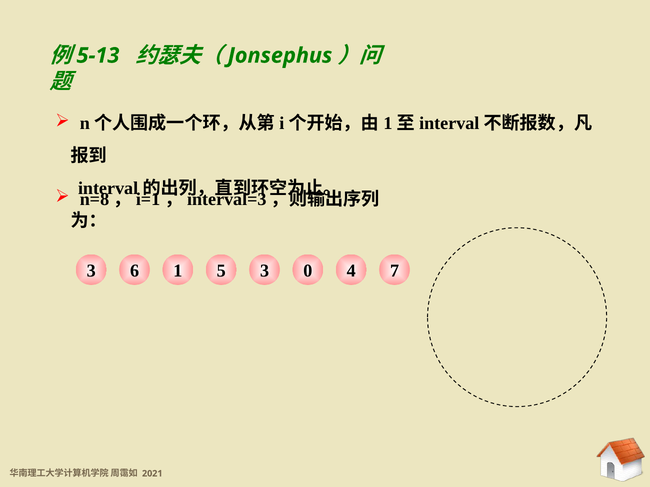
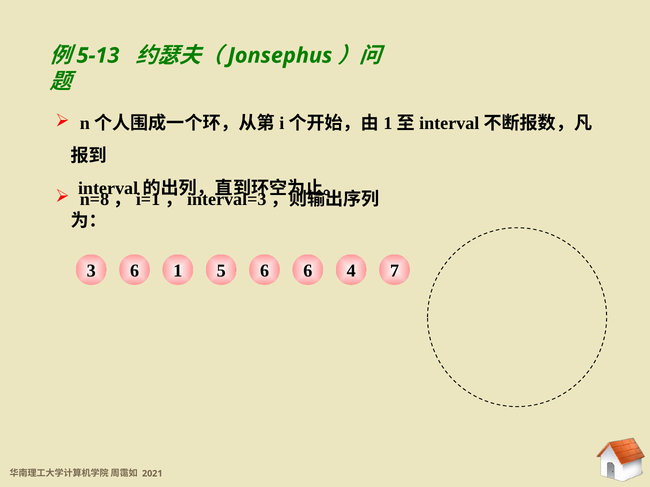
1 3: 3 -> 6 (265, 271)
6 0: 0 -> 6 (308, 271)
